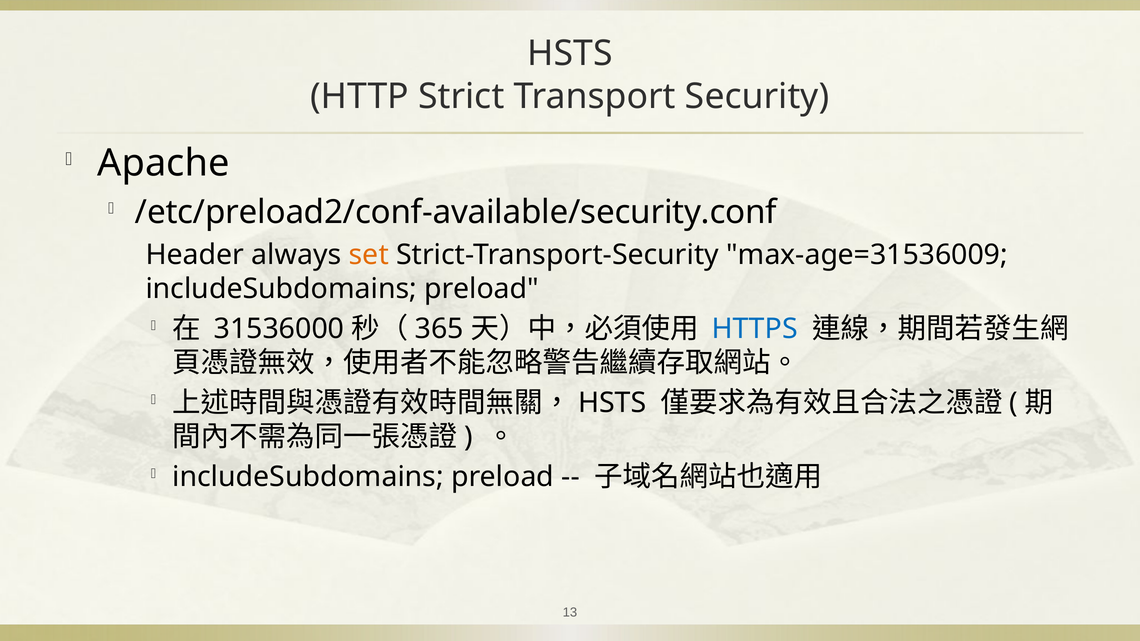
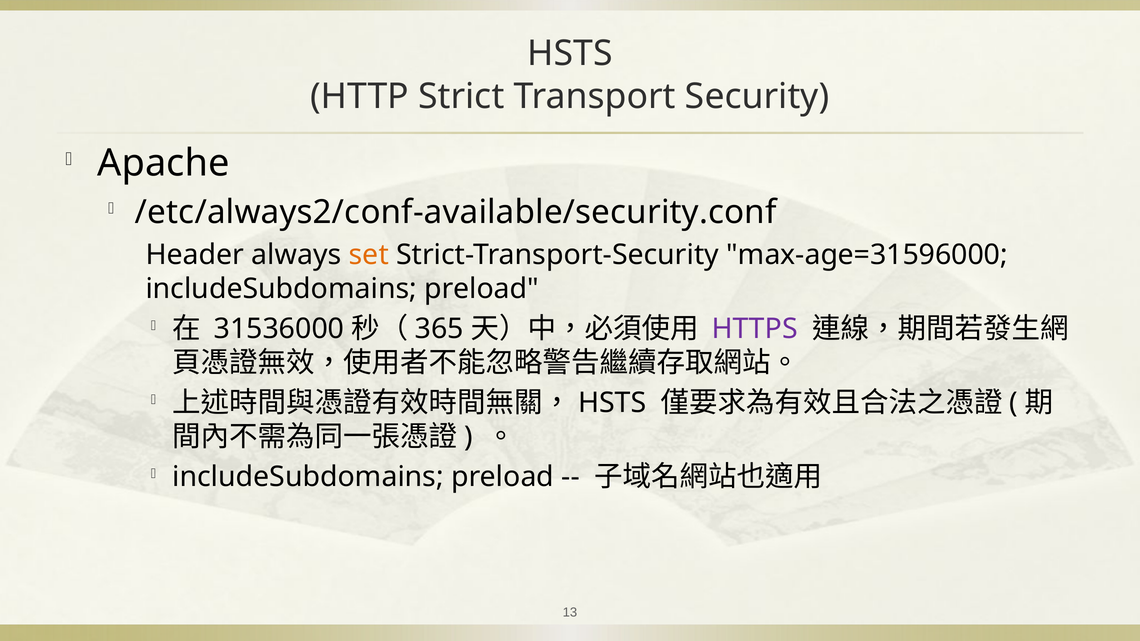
/etc/preload2/conf-available/security.conf: /etc/preload2/conf-available/security.conf -> /etc/always2/conf-available/security.conf (456, 212)
max-age=31536009: max-age=31536009 -> max-age=31596000 (867, 255)
HTTPS colour: blue -> purple (755, 329)
